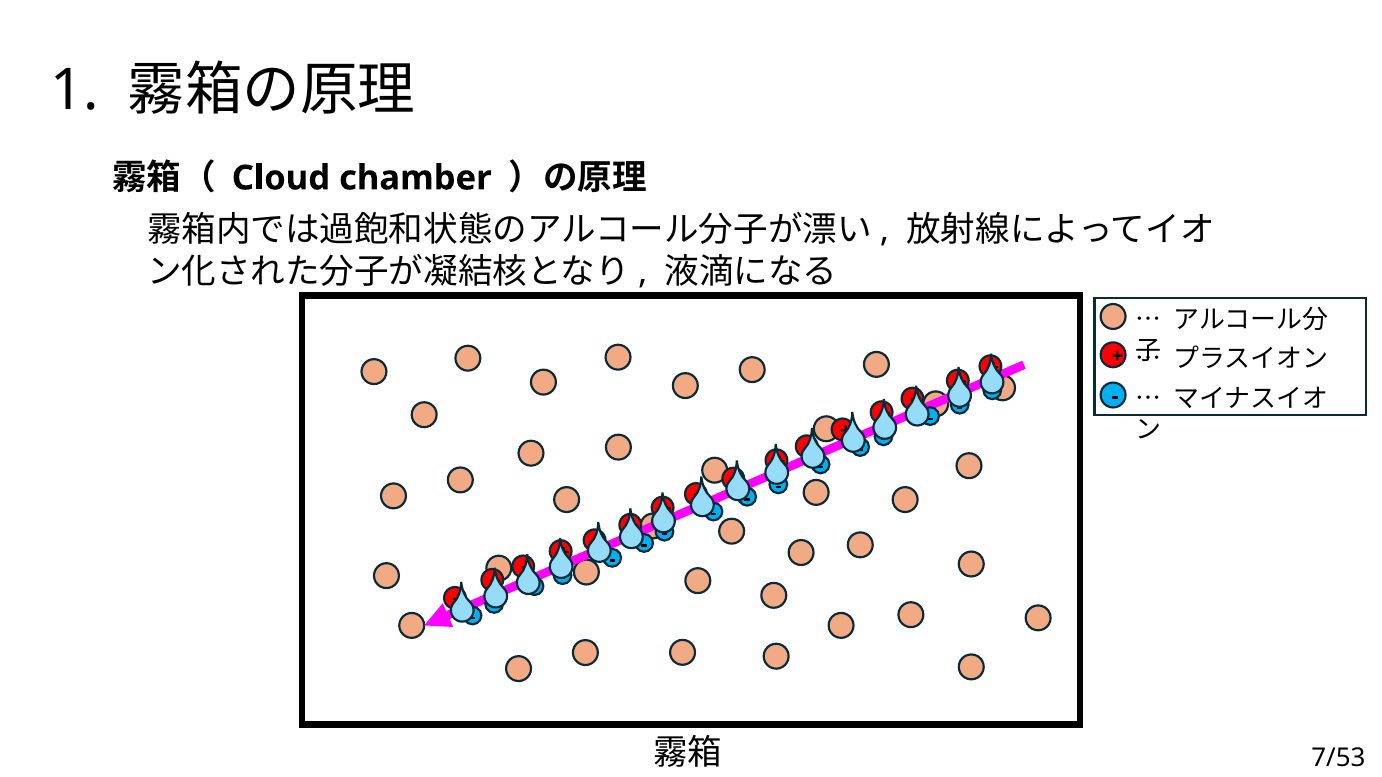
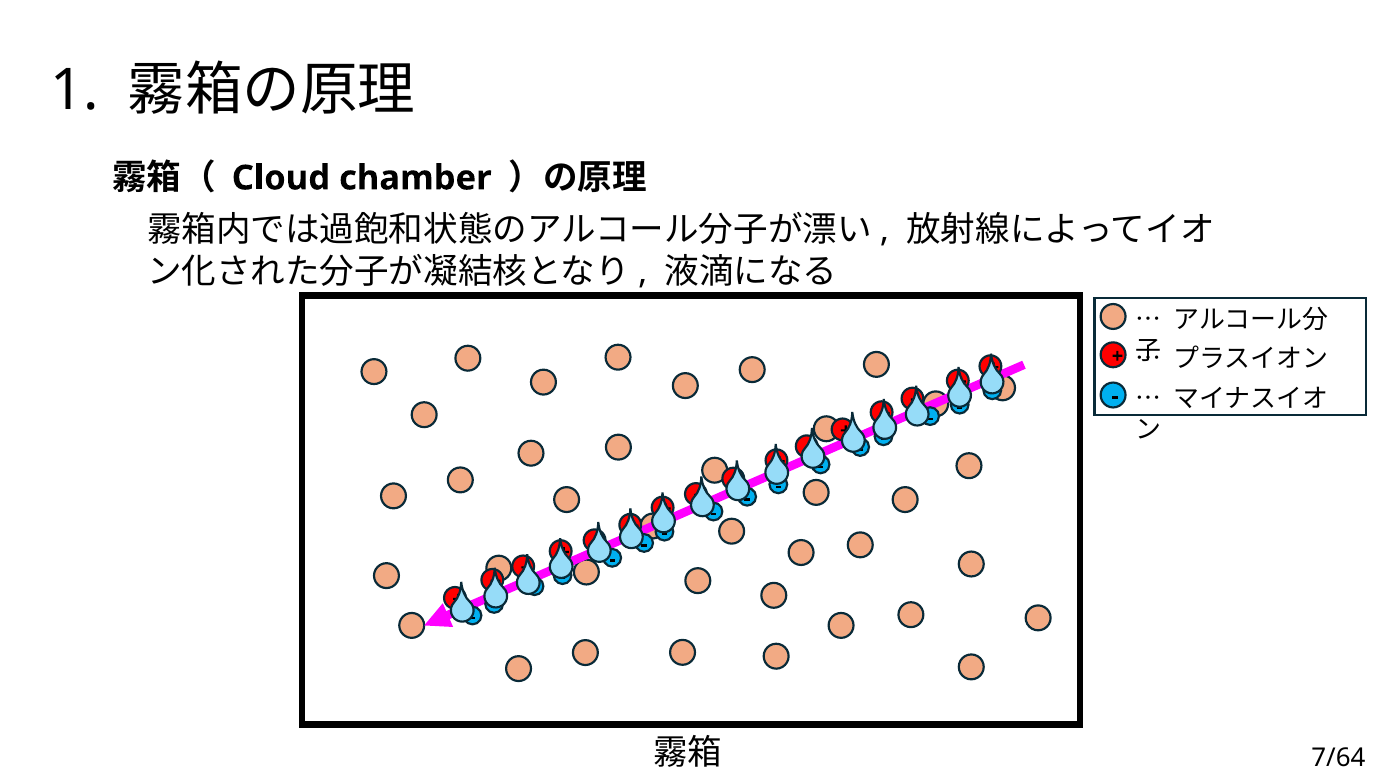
7/53: 7/53 -> 7/64 (1338, 758)
